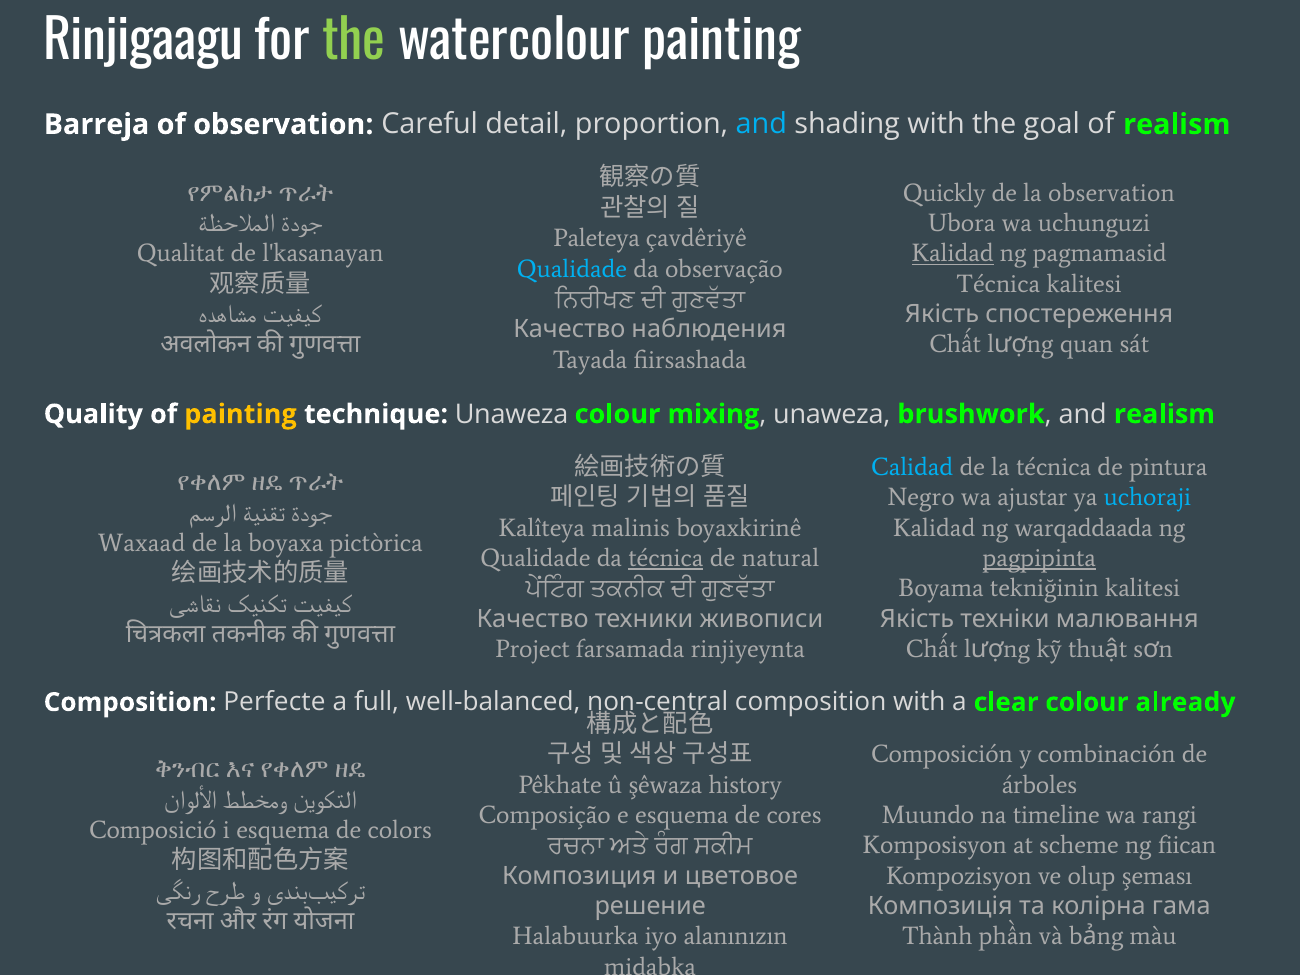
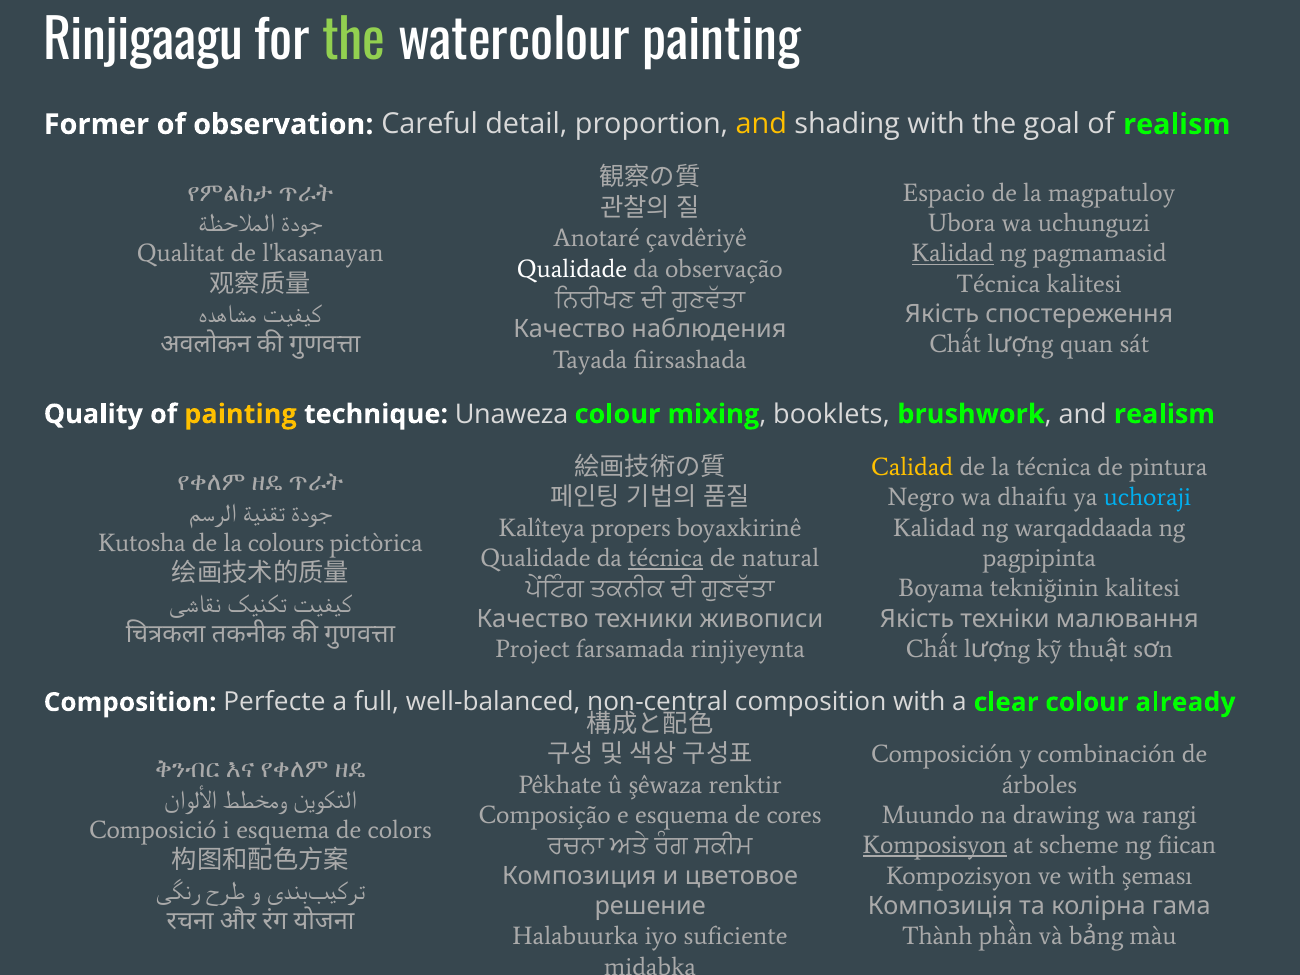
Barreja: Barreja -> Former (96, 124)
and colour: light blue -> yellow (761, 124)
Quickly: Quickly -> Espacio (944, 193)
la observation: observation -> magpatuloy (1112, 193)
Paleteya: Paleteya -> Anotaré (596, 238)
Qualidade colour: light blue -> white (572, 269)
mixing unaweza: unaweza -> booklets (832, 414)
Calidad colour: light blue -> yellow (912, 467)
ajustar: ajustar -> dhaifu (1032, 498)
malinis: malinis -> propers (631, 528)
Waxaad: Waxaad -> Kutosha (142, 543)
boyaxa: boyaxa -> colours (286, 543)
pagpipinta underline: present -> none (1039, 558)
history: history -> renktir (745, 785)
timeline: timeline -> drawing (1056, 815)
Komposisyon underline: none -> present (935, 845)
ve olup: olup -> with (1092, 876)
alanınızın: alanınızın -> suficiente (736, 936)
